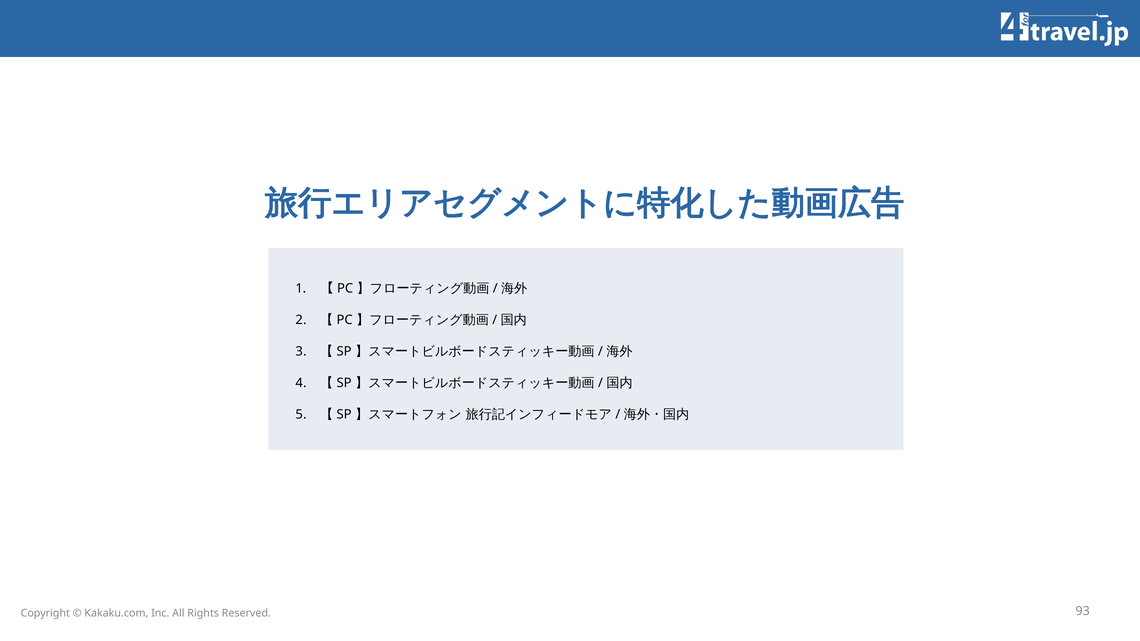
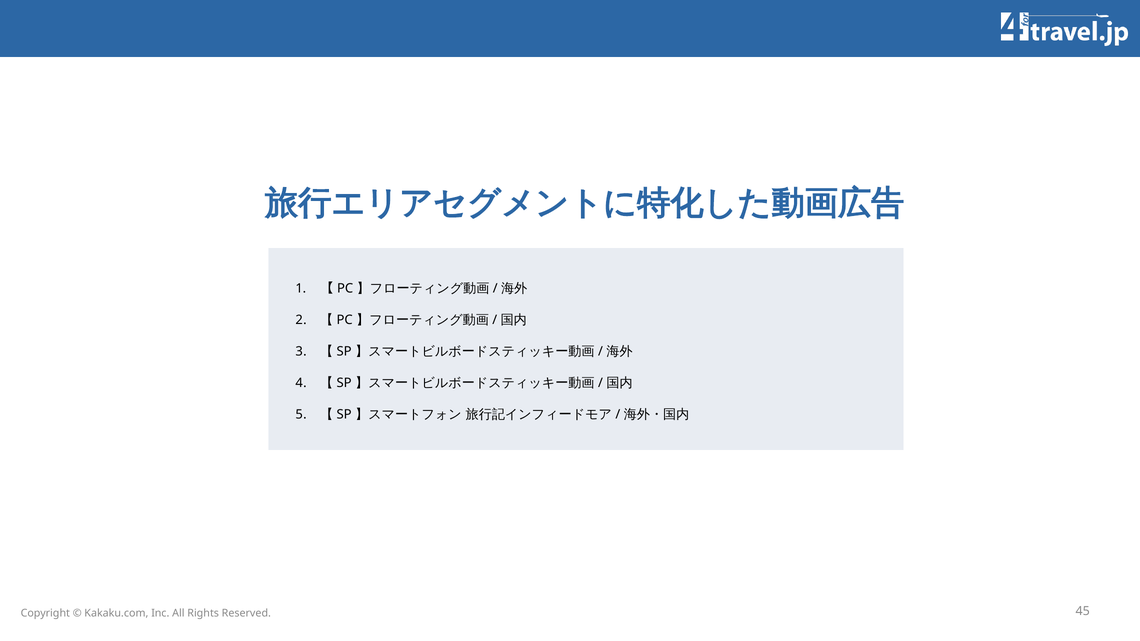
93: 93 -> 45 (1083, 611)
